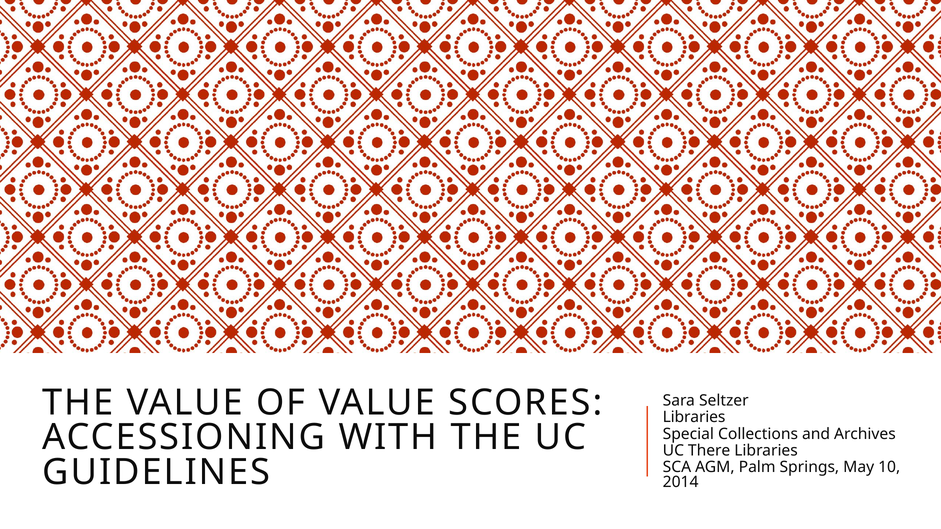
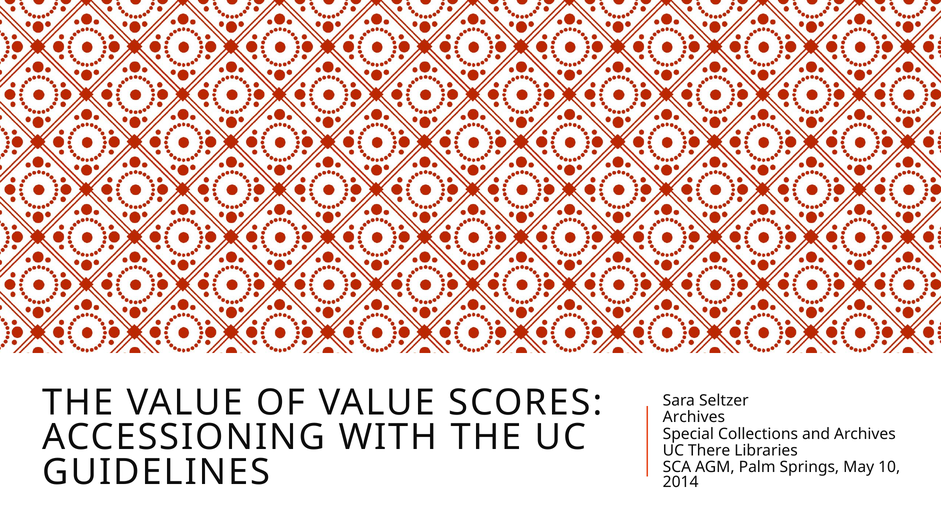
Libraries: Libraries -> Archives (694, 417)
